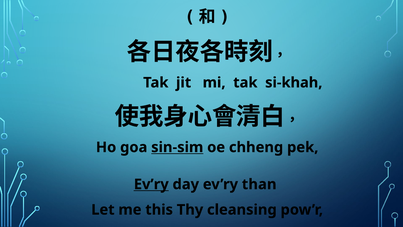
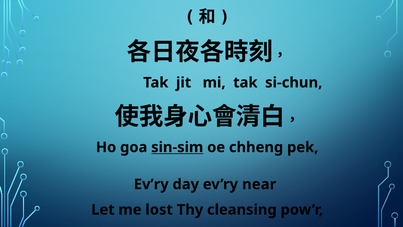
si-khah: si-khah -> si-chun (294, 82)
Ev’ry underline: present -> none (151, 184)
than: than -> near (259, 184)
this: this -> lost (159, 209)
